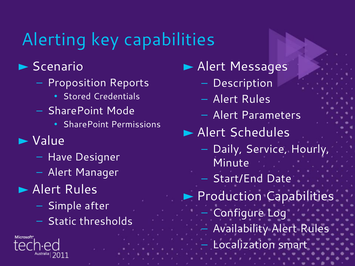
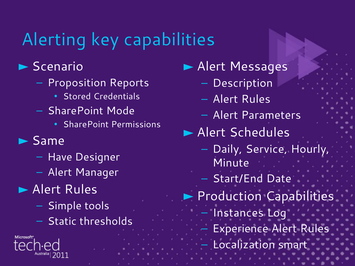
Value: Value -> Same (48, 141)
after: after -> tools (97, 206)
Configure: Configure -> Instances (238, 213)
Availability: Availability -> Experience (240, 229)
